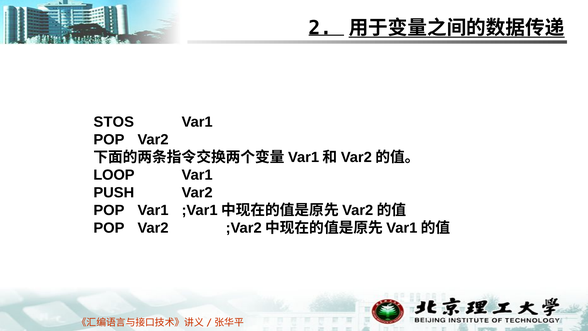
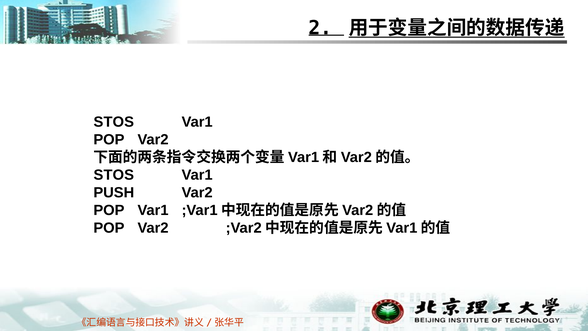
LOOP: LOOP -> STOS (114, 175)
